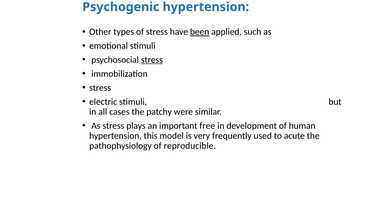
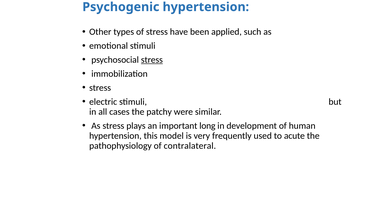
been underline: present -> none (200, 32)
free: free -> long (207, 126)
reproducible: reproducible -> contralateral (190, 146)
